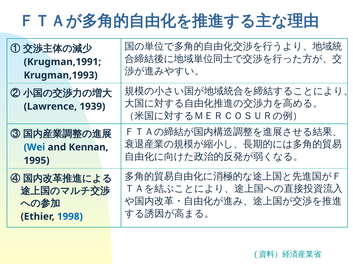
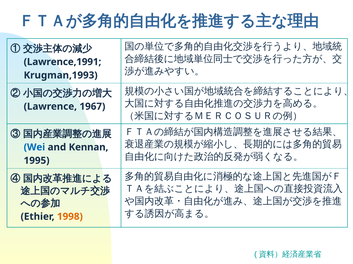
Krugman,1991: Krugman,1991 -> Lawrence,1991 (62, 62)
1939: 1939 -> 1967 (92, 107)
1998 colour: blue -> orange (70, 217)
